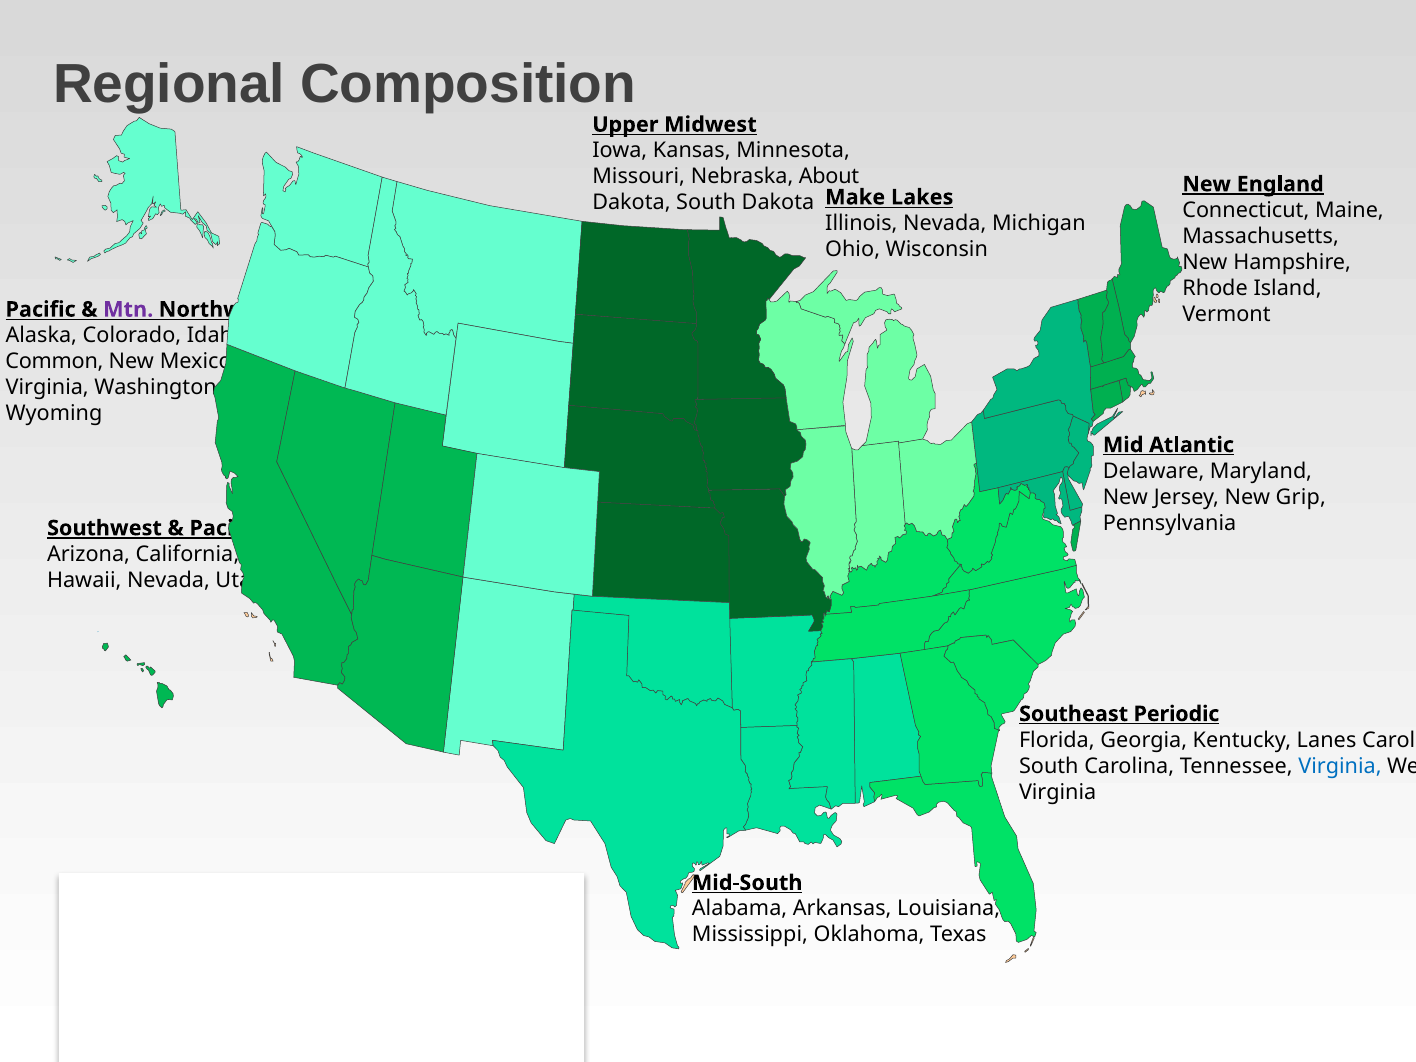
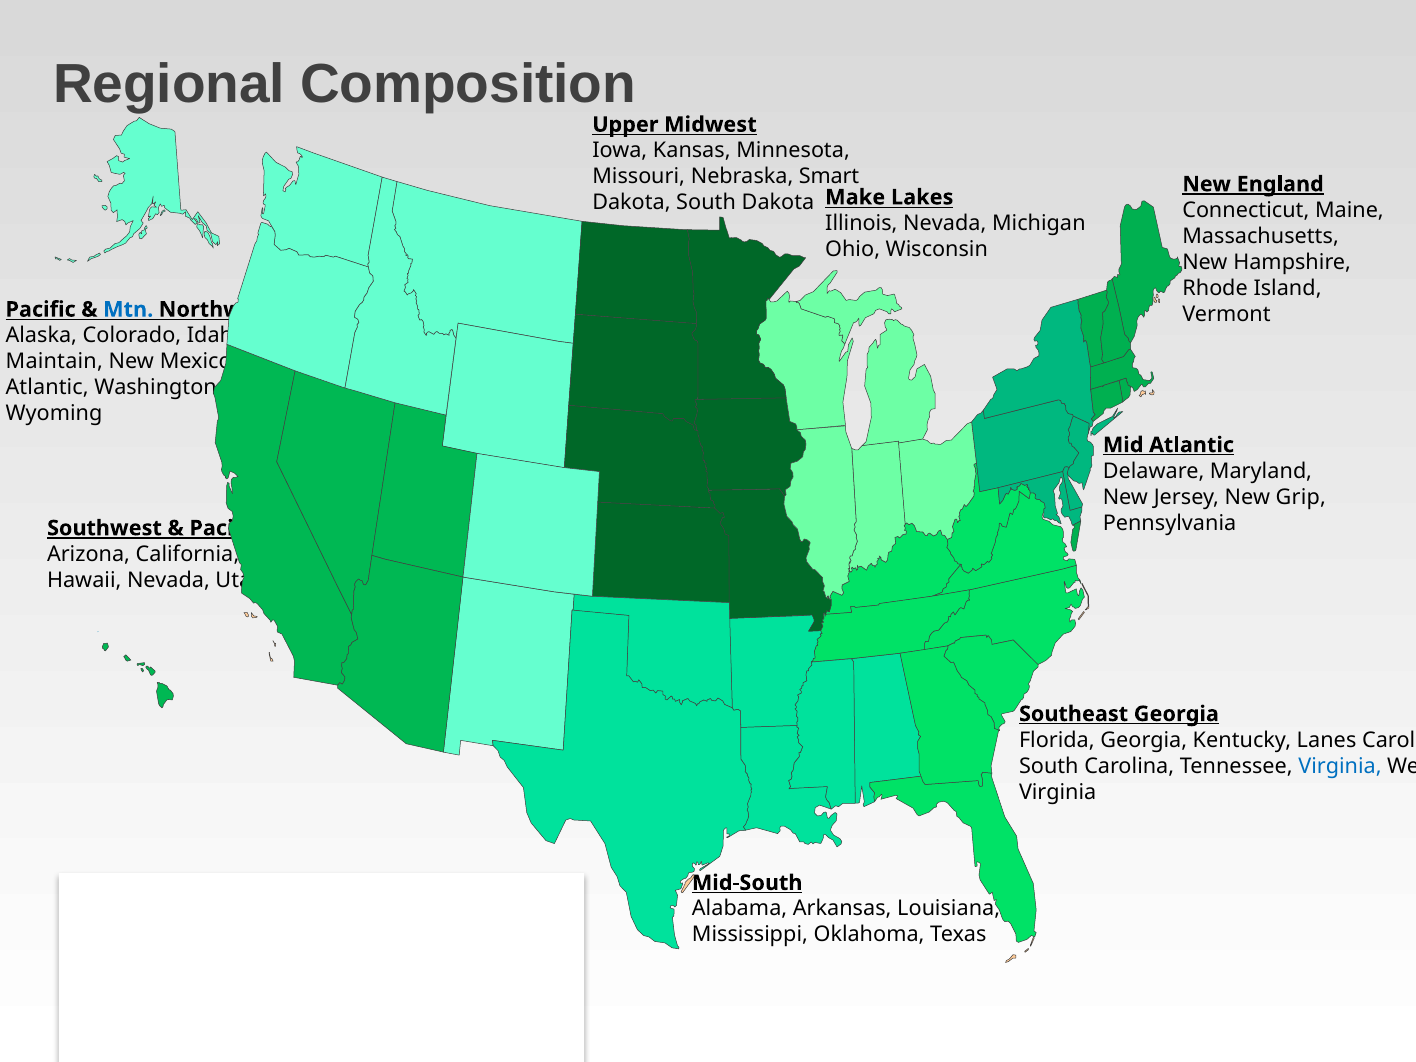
About: About -> Smart (829, 177)
Mtn colour: purple -> blue (128, 310)
Common: Common -> Maintain (54, 361)
Virginia: Virginia -> Atlantic (47, 387)
Periodic: Periodic -> Georgia (1176, 714)
